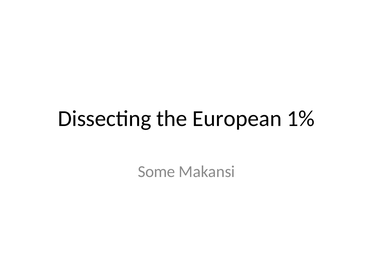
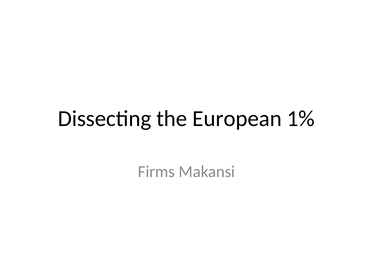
Some: Some -> Firms (156, 171)
